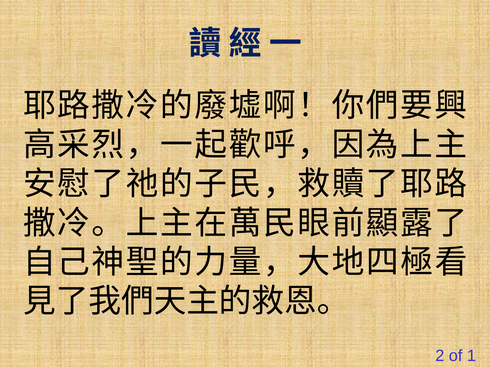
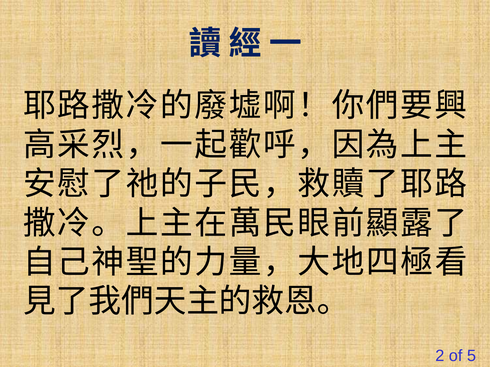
1: 1 -> 5 (471, 356)
